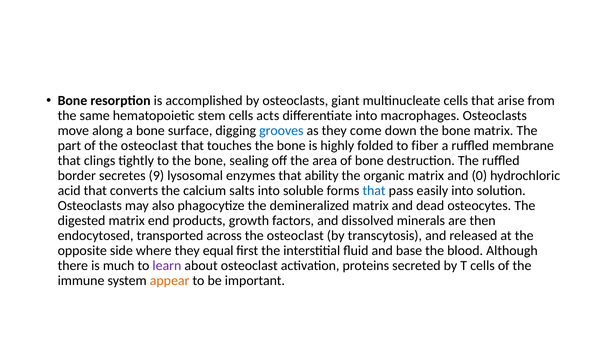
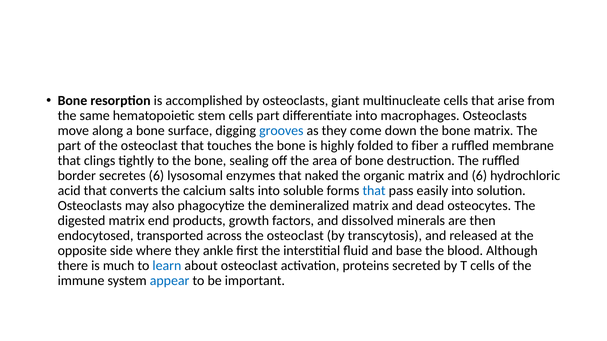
cells acts: acts -> part (268, 116)
secretes 9: 9 -> 6 (156, 176)
ability: ability -> naked (322, 176)
and 0: 0 -> 6 (479, 176)
equal: equal -> ankle (218, 251)
learn colour: purple -> blue (167, 266)
appear colour: orange -> blue (170, 281)
